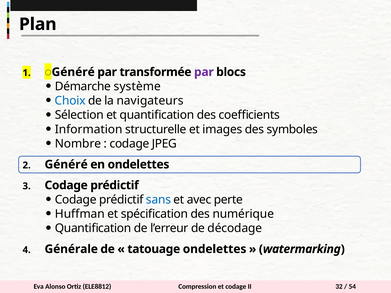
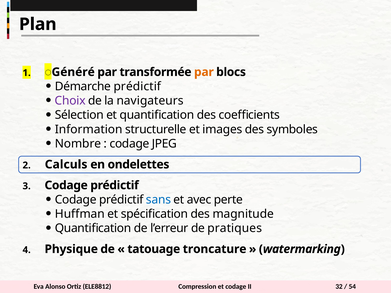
par colour: purple -> orange (204, 72)
Démarche système: système -> prédictif (137, 86)
Choix colour: blue -> purple (70, 101)
Généré: Généré -> Calculs (66, 165)
numérique: numérique -> magnitude (243, 214)
décodage: décodage -> pratiques (235, 228)
Générale: Générale -> Physique (71, 249)
tatouage ondelettes: ondelettes -> troncature (215, 249)
